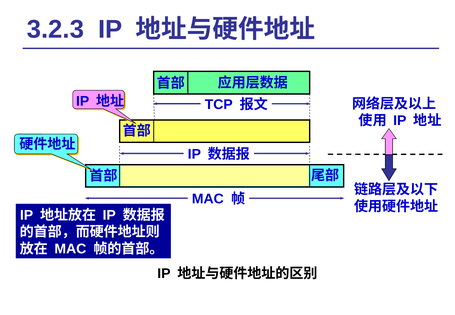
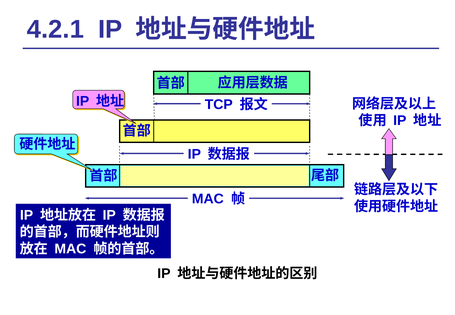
3.2.3: 3.2.3 -> 4.2.1 (55, 29)
